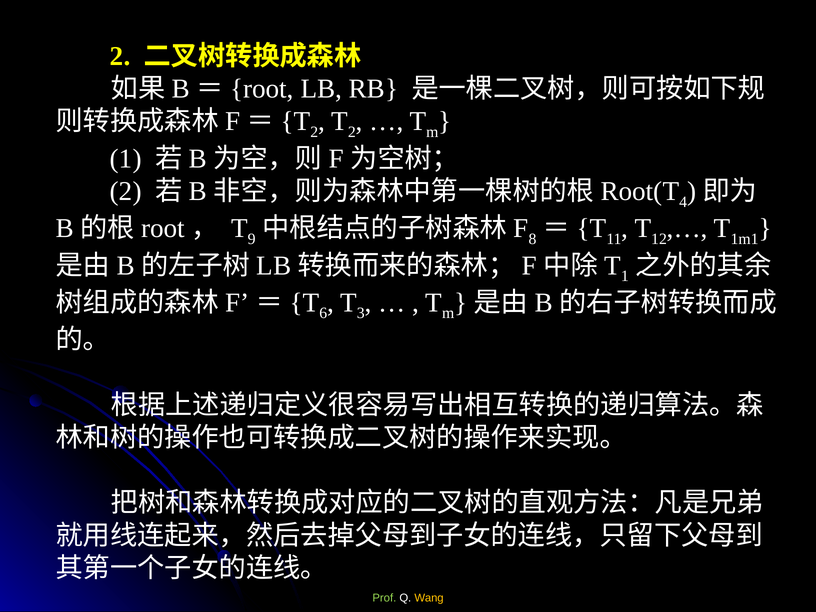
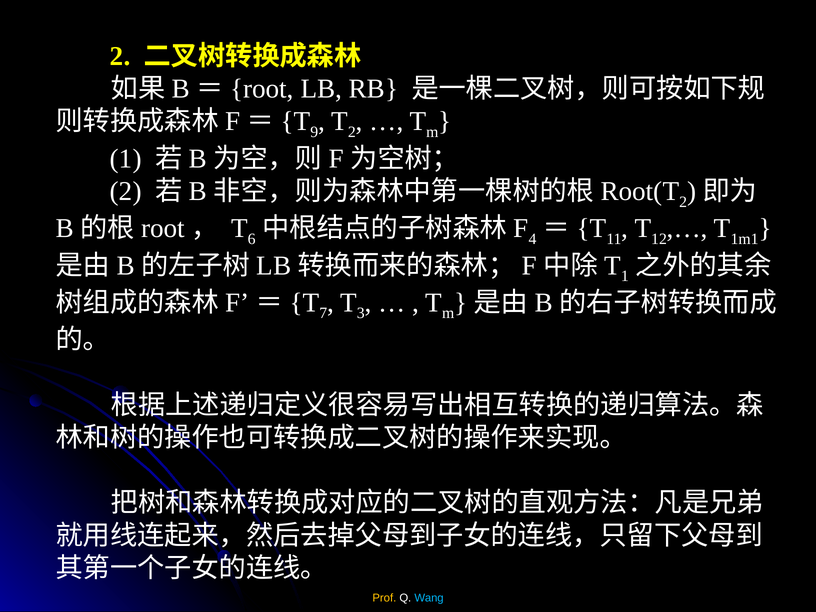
2: 2 -> 9 (314, 132)
4: 4 -> 2 (683, 202)
9: 9 -> 6 (252, 239)
8: 8 -> 4 (532, 239)
6: 6 -> 7 (323, 313)
Prof colour: light green -> yellow (384, 598)
Wang colour: yellow -> light blue (429, 598)
